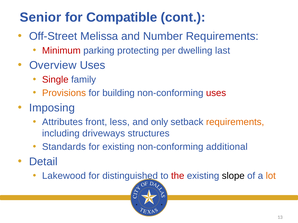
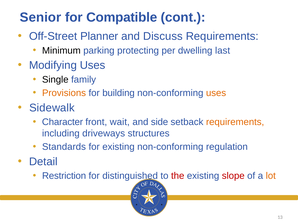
Melissa: Melissa -> Planner (99, 36)
Number: Number -> Discuss (163, 36)
Minimum colour: red -> black (61, 51)
Overview: Overview -> Modifying (53, 65)
Single colour: red -> black (55, 80)
uses colour: red -> orange (216, 93)
Imposing: Imposing -> Sidewalk (52, 108)
Attributes: Attributes -> Character (62, 122)
less: less -> wait (120, 122)
only: only -> side (160, 122)
additional: additional -> regulation (227, 147)
Lakewood: Lakewood -> Restriction (64, 176)
slope colour: black -> red (233, 176)
